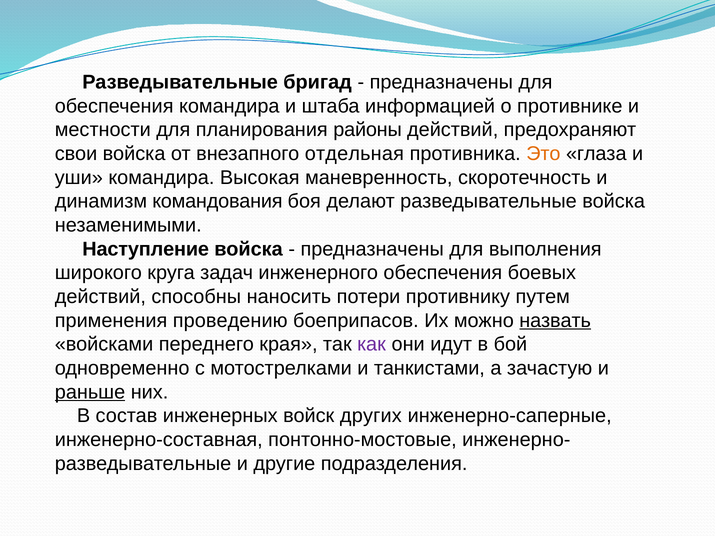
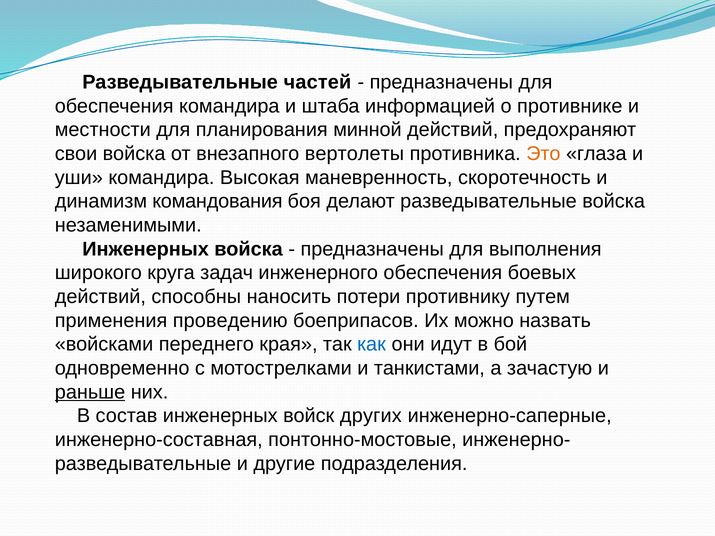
бригад: бригад -> частей (317, 82)
районы: районы -> минной (367, 130)
отдельная: отдельная -> вертолеты (354, 154)
Наступление: Наступление -> Инженерных (146, 249)
назвать underline: present -> none (555, 321)
как colour: purple -> blue (372, 345)
